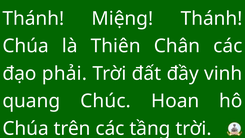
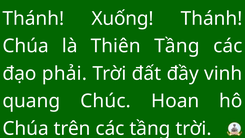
Miệng: Miệng -> Xuống (123, 19)
Thiên Chân: Chân -> Tầng (177, 46)
